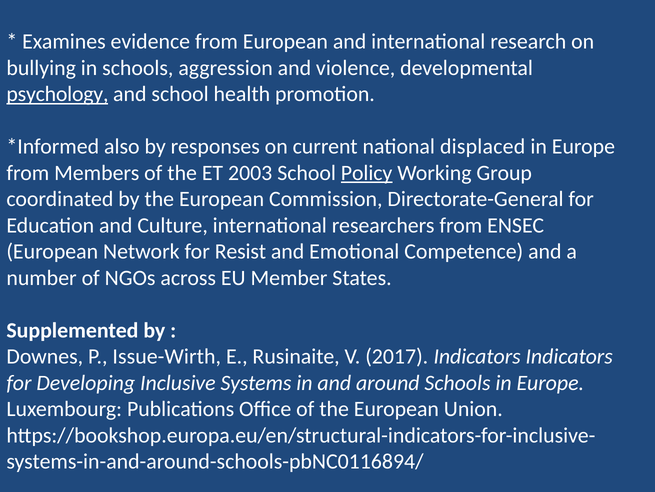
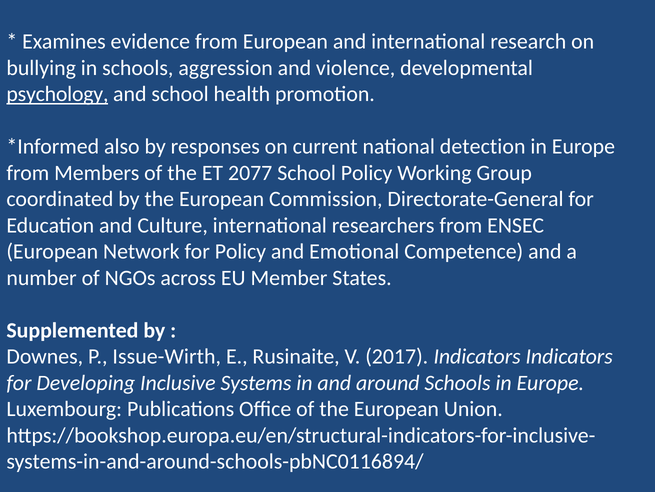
displaced: displaced -> detection (483, 146)
2003: 2003 -> 2077 (250, 173)
Policy underline: present -> none (367, 173)
for Resist: Resist -> Policy (240, 251)
